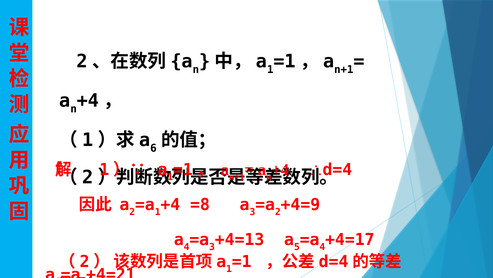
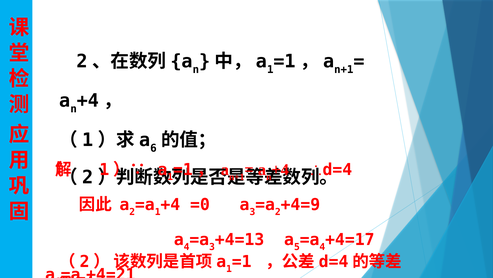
=8: =8 -> =0 (200, 204)
